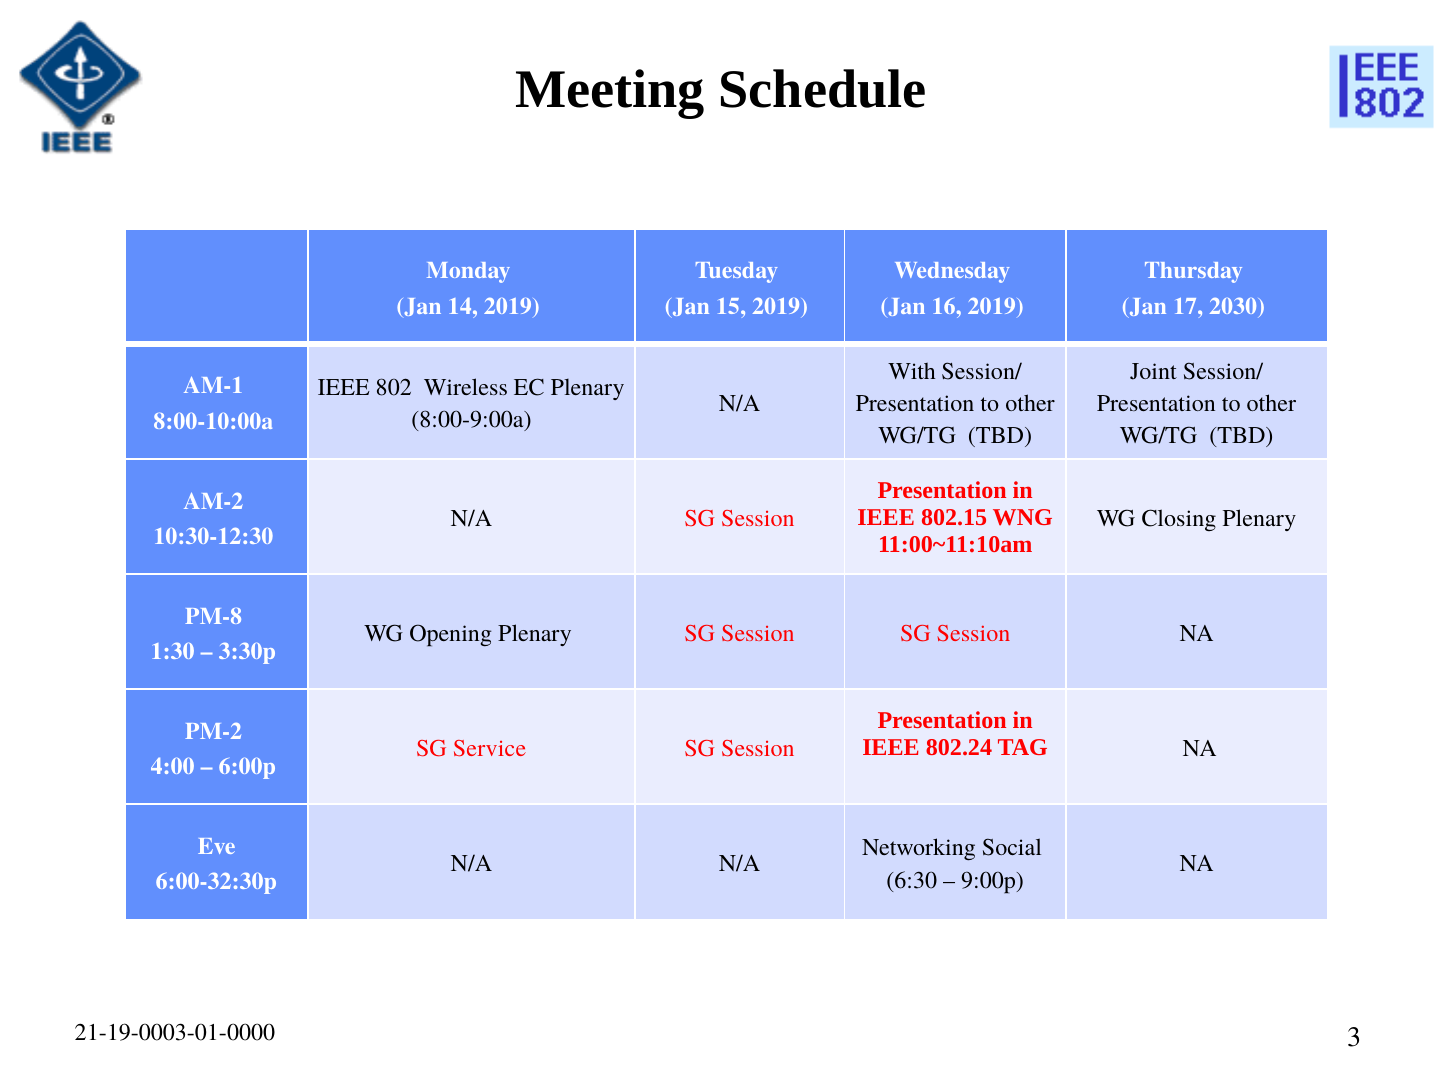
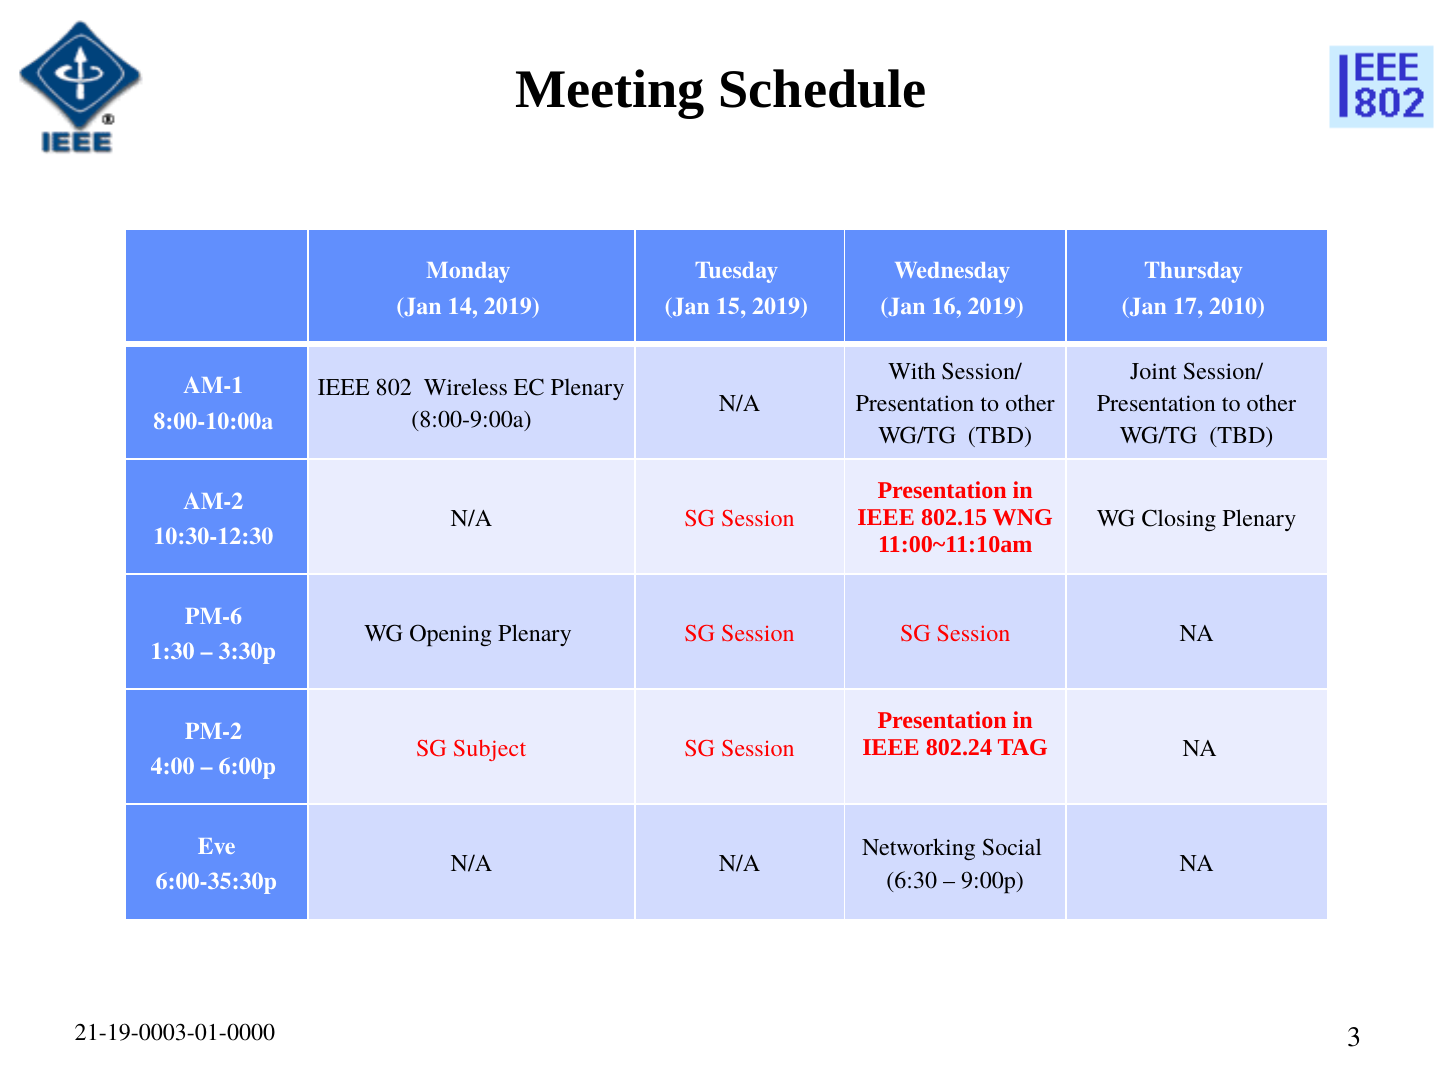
2030: 2030 -> 2010 (1237, 306)
PM-8: PM-8 -> PM-6 (214, 616)
Service: Service -> Subject (490, 749)
6:00-32:30p: 6:00-32:30p -> 6:00-35:30p (216, 882)
